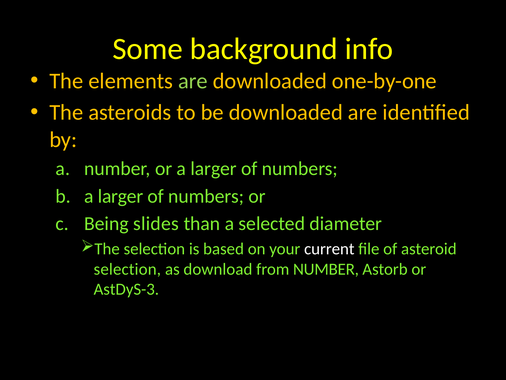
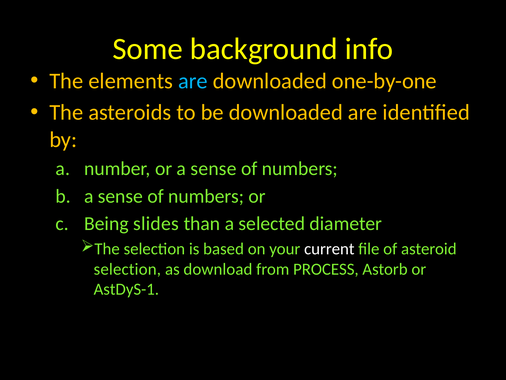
are colour: light green -> light blue (193, 81)
or a larger: larger -> sense (214, 168)
larger: larger -> sense (120, 196)
from NUMBER: NUMBER -> PROCESS (326, 269)
AstDyS-3: AstDyS-3 -> AstDyS-1 (126, 289)
